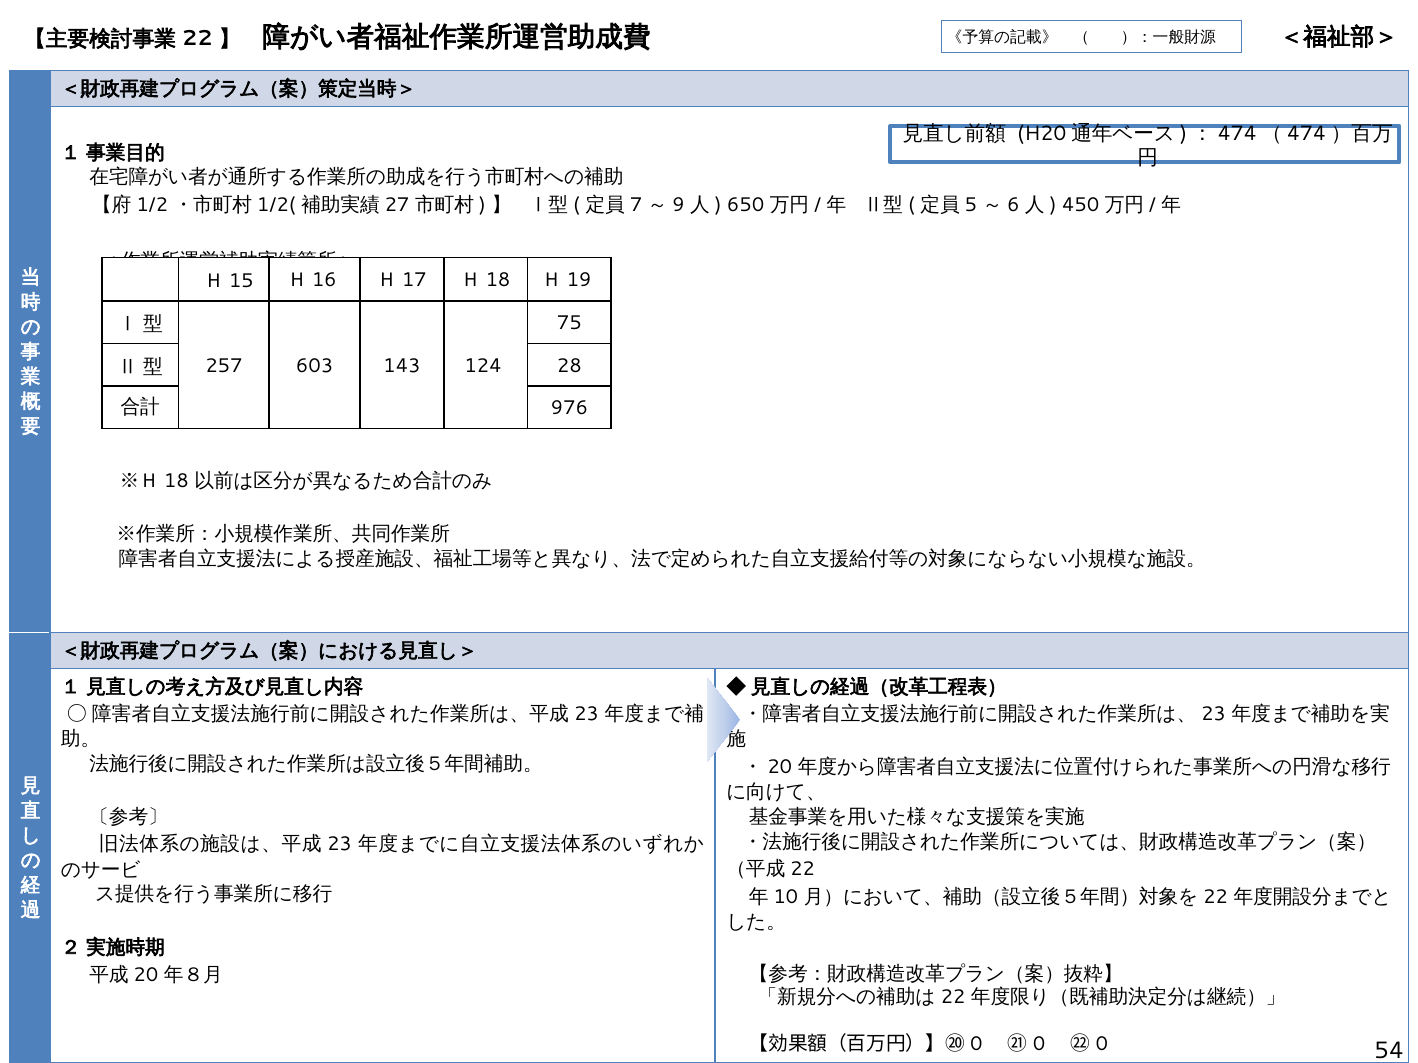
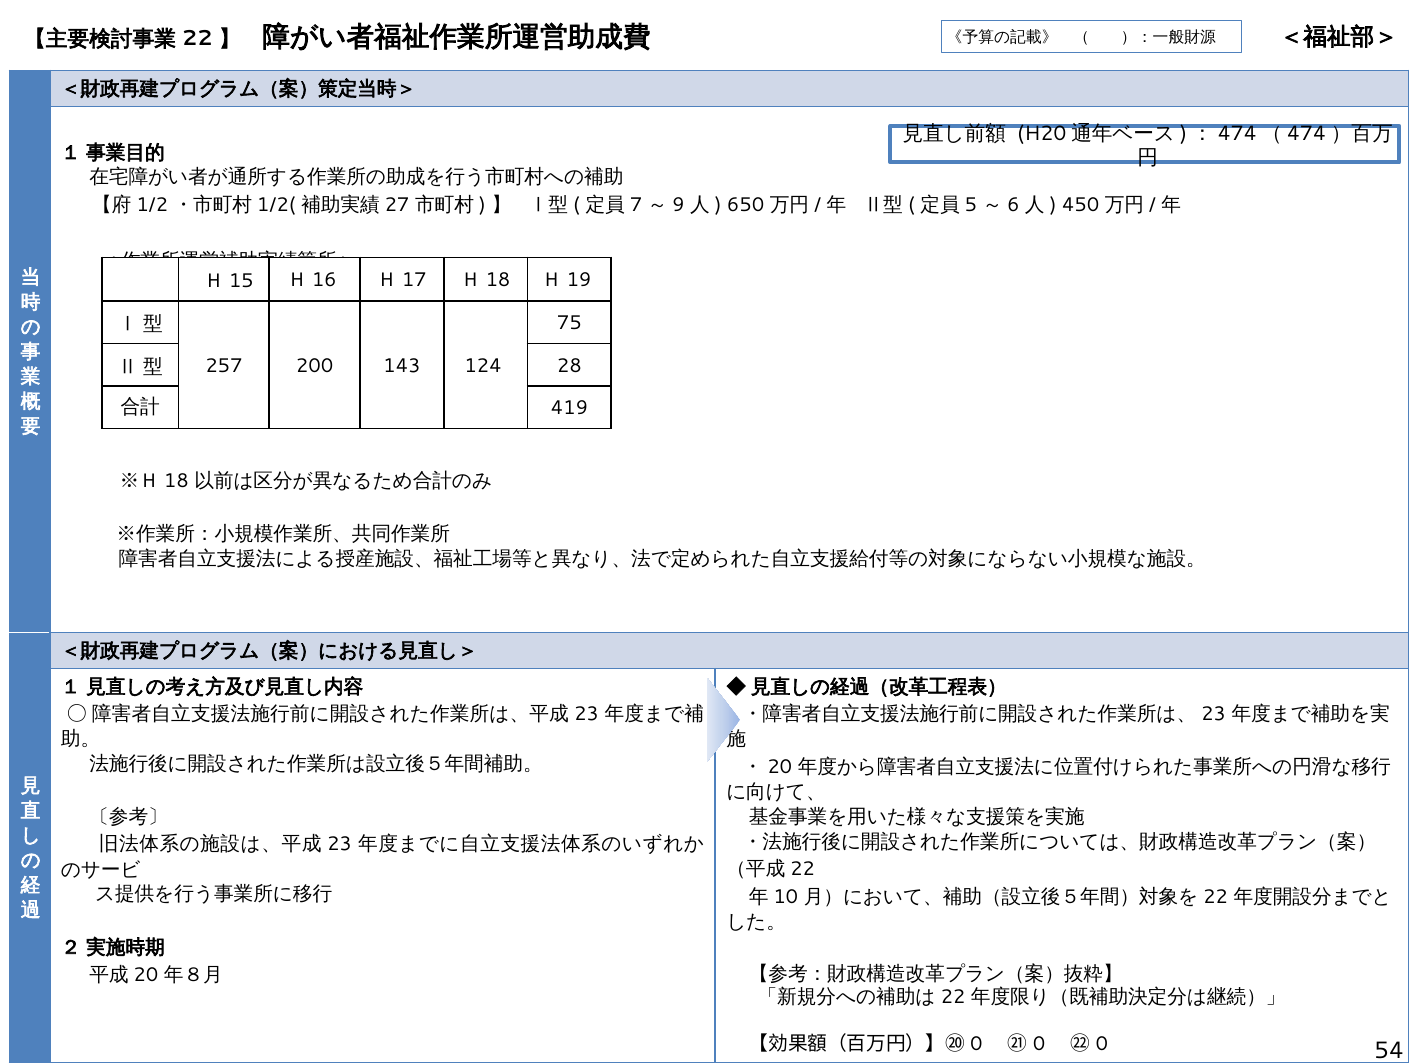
603: 603 -> 200 (315, 366)
976: 976 -> 419 (569, 409)
